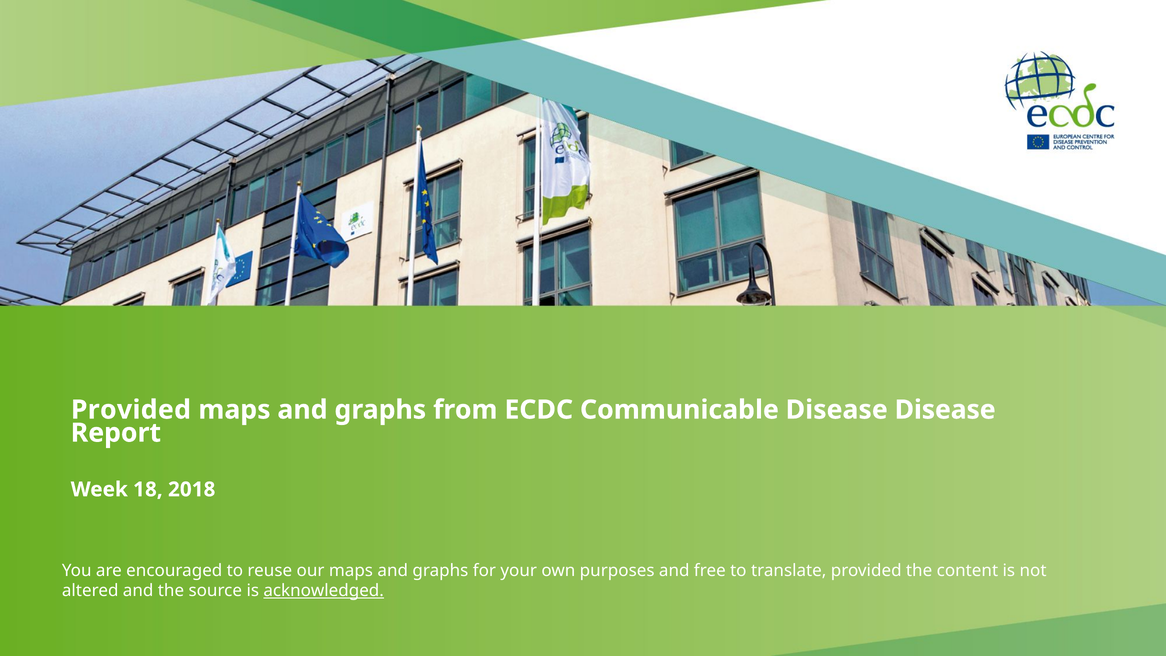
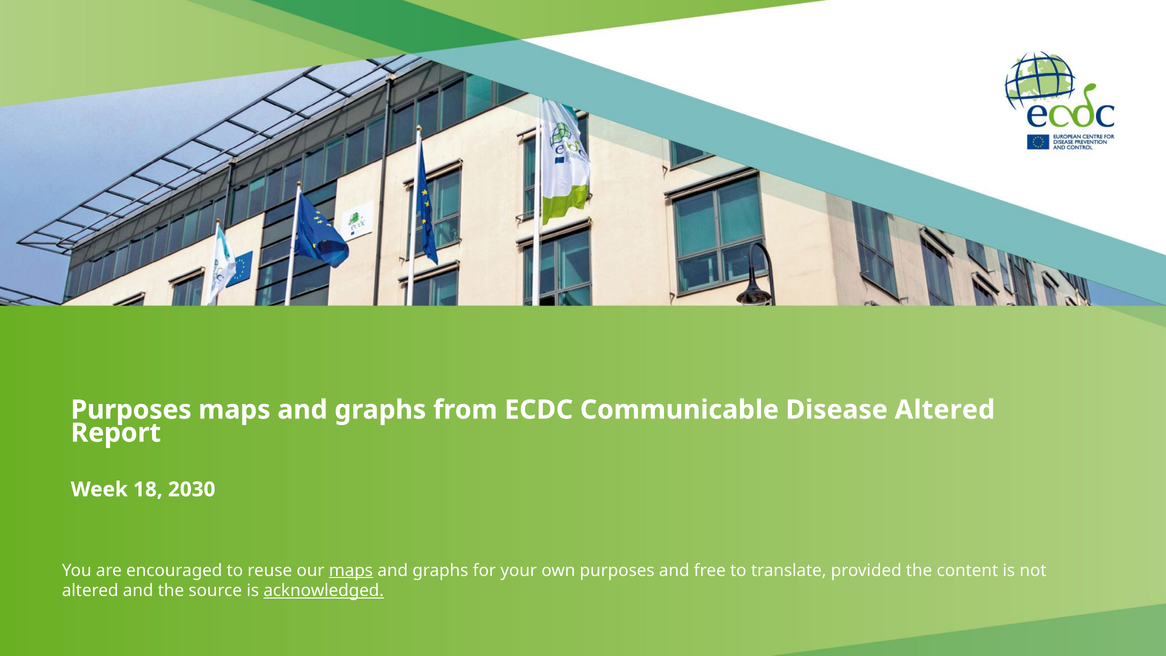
Provided: Provided -> Purposes (131, 410)
Disease Disease: Disease -> Altered (945, 410)
2018: 2018 -> 2030 (192, 489)
maps underline: none -> present (351, 570)
